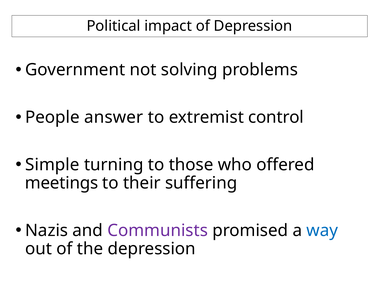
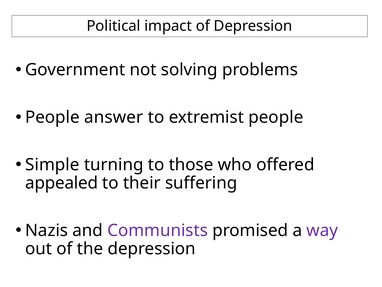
extremist control: control -> people (276, 117)
meetings: meetings -> appealed (62, 183)
way colour: blue -> purple (322, 230)
